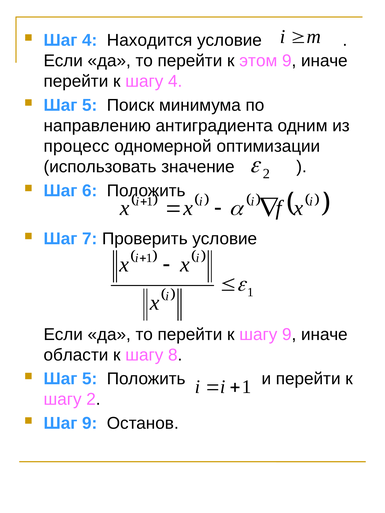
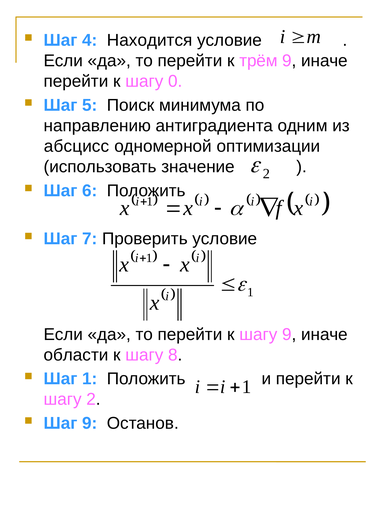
этом: этом -> трём (258, 61)
шагу 4: 4 -> 0 (175, 81)
процесс: процесс -> абсцисс (77, 146)
5: 5 -> 1 (90, 379)
